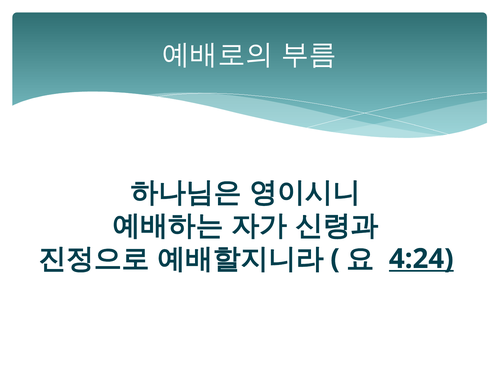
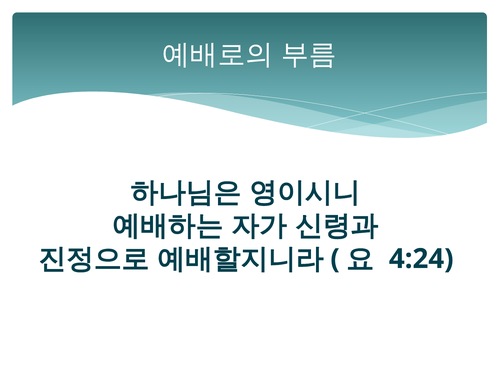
4:24 underline: present -> none (421, 259)
